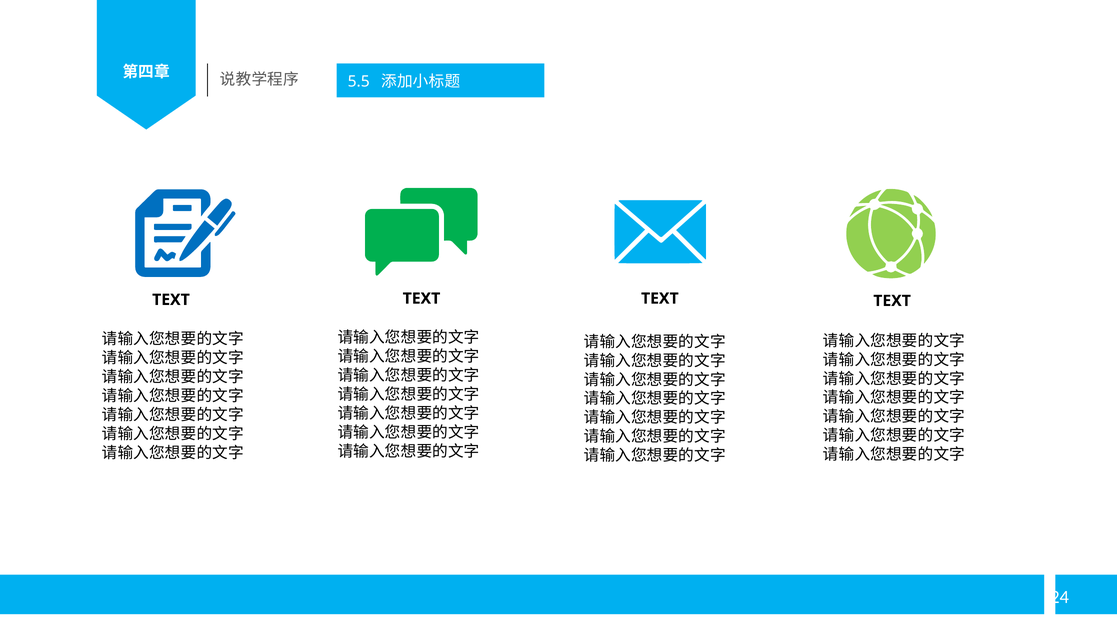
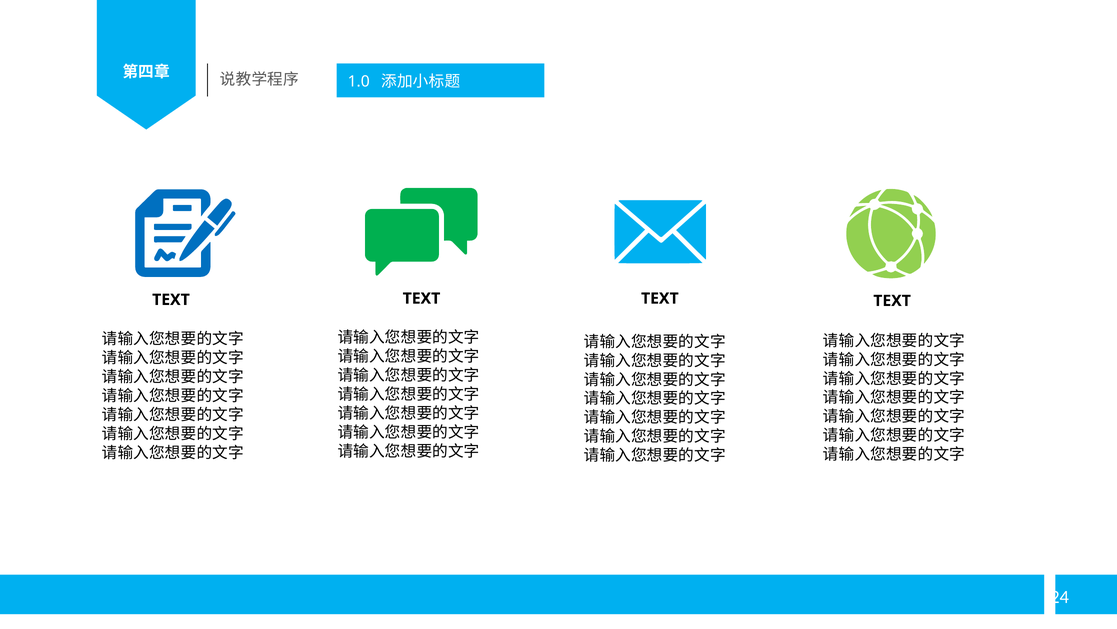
5.5: 5.5 -> 1.0 (359, 81)
